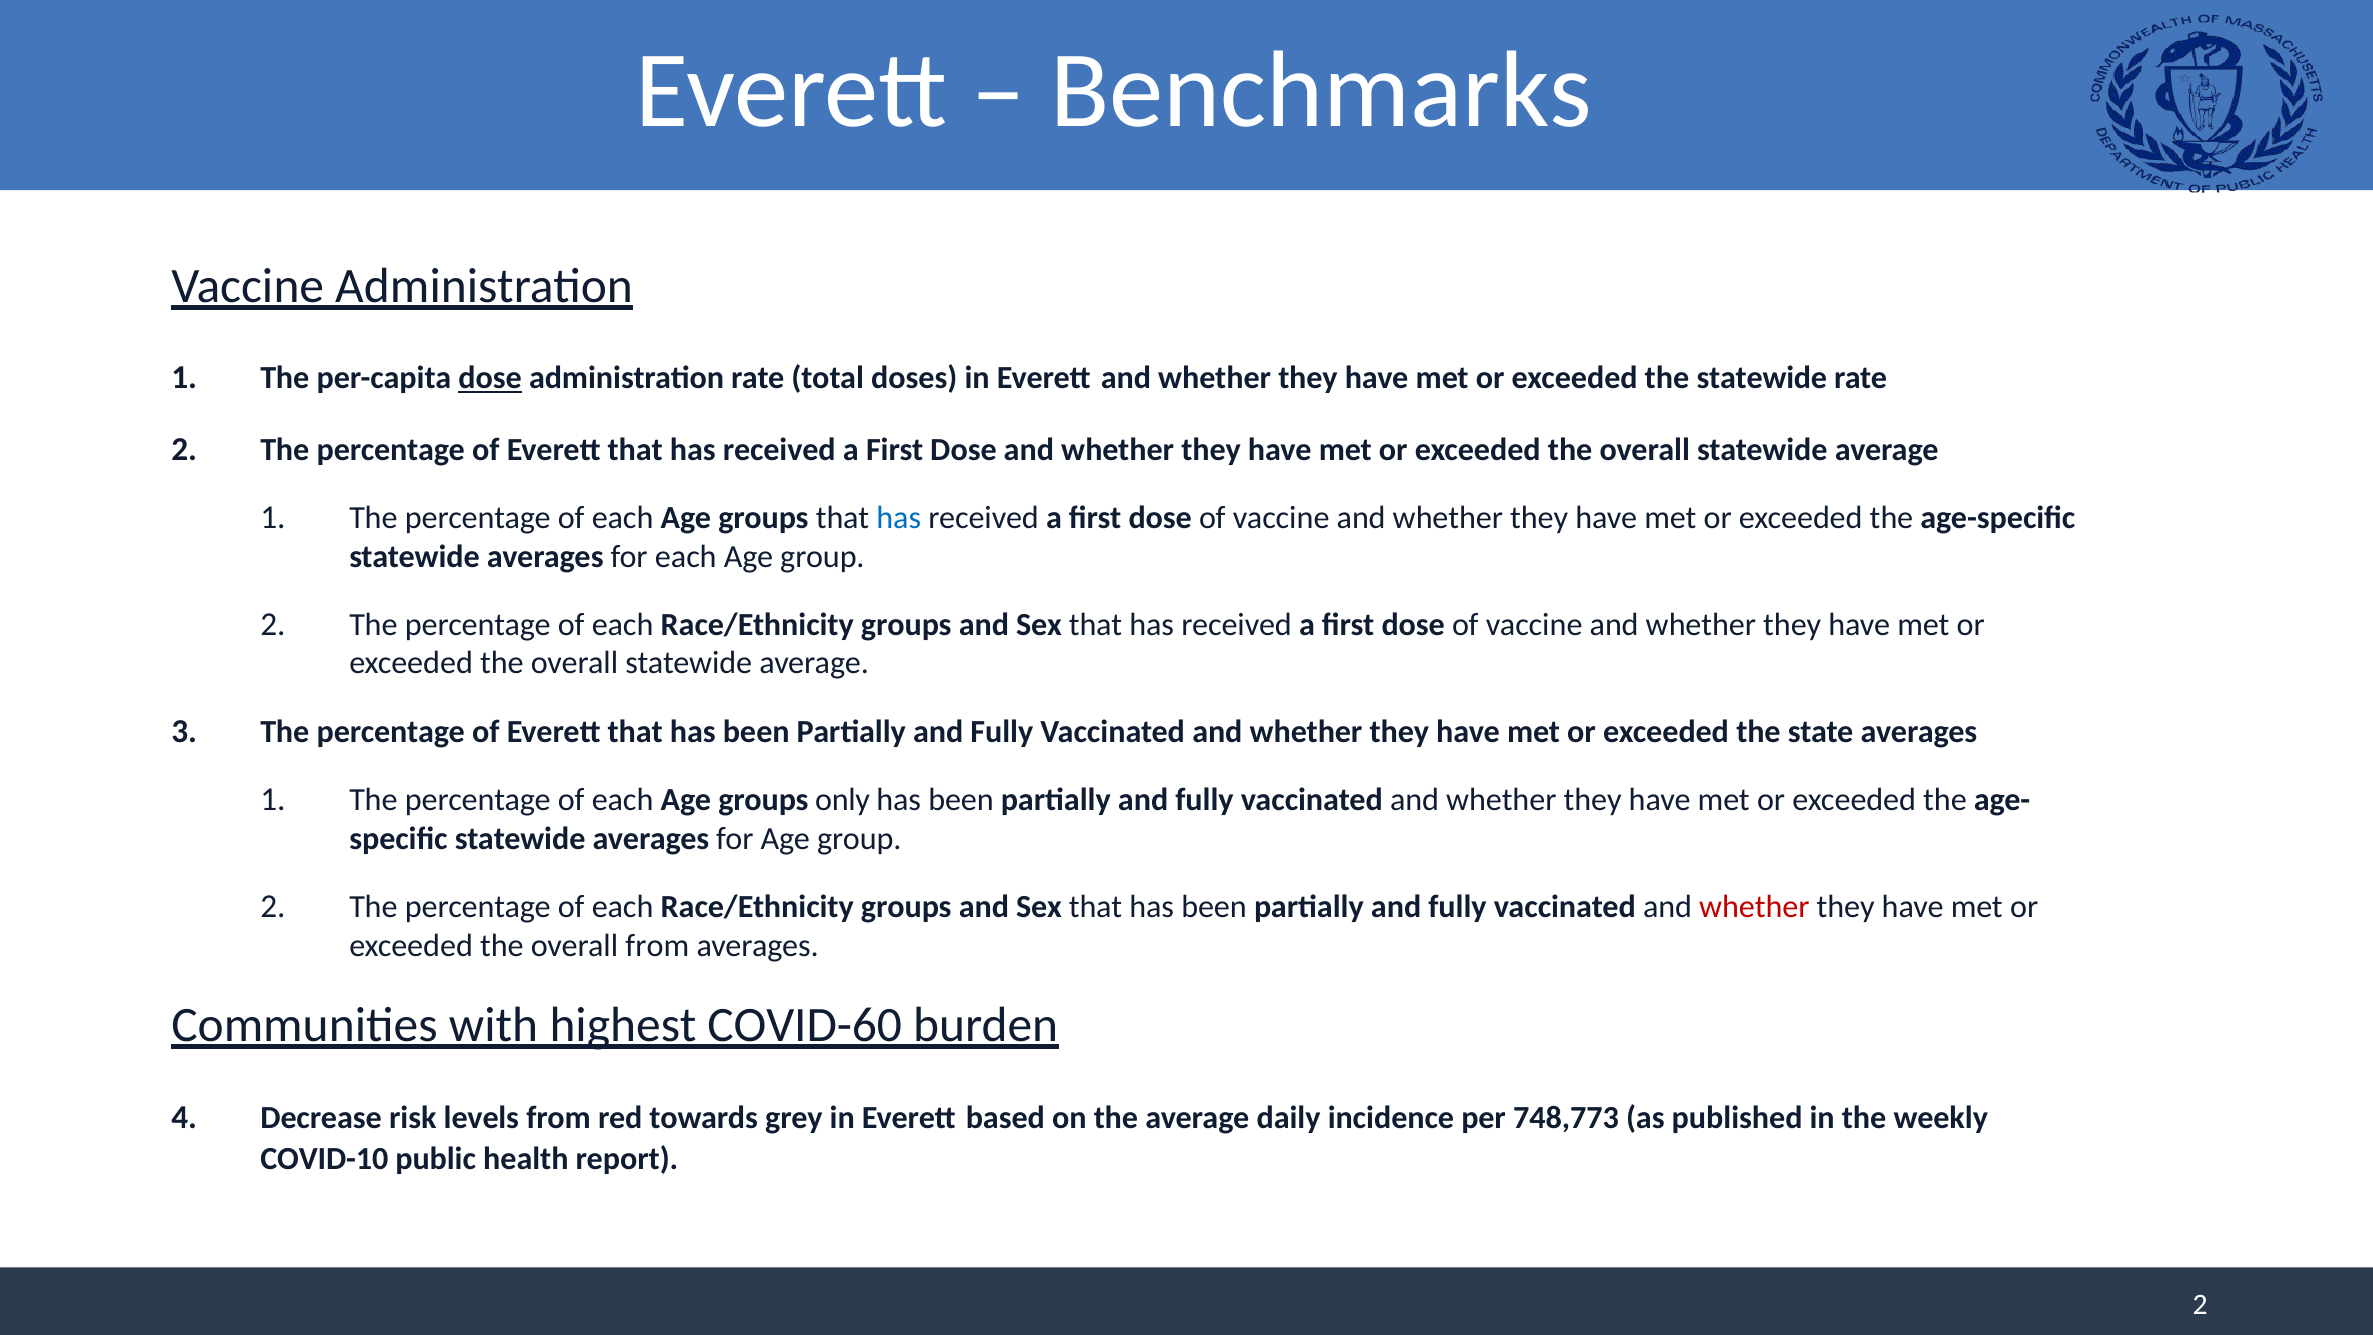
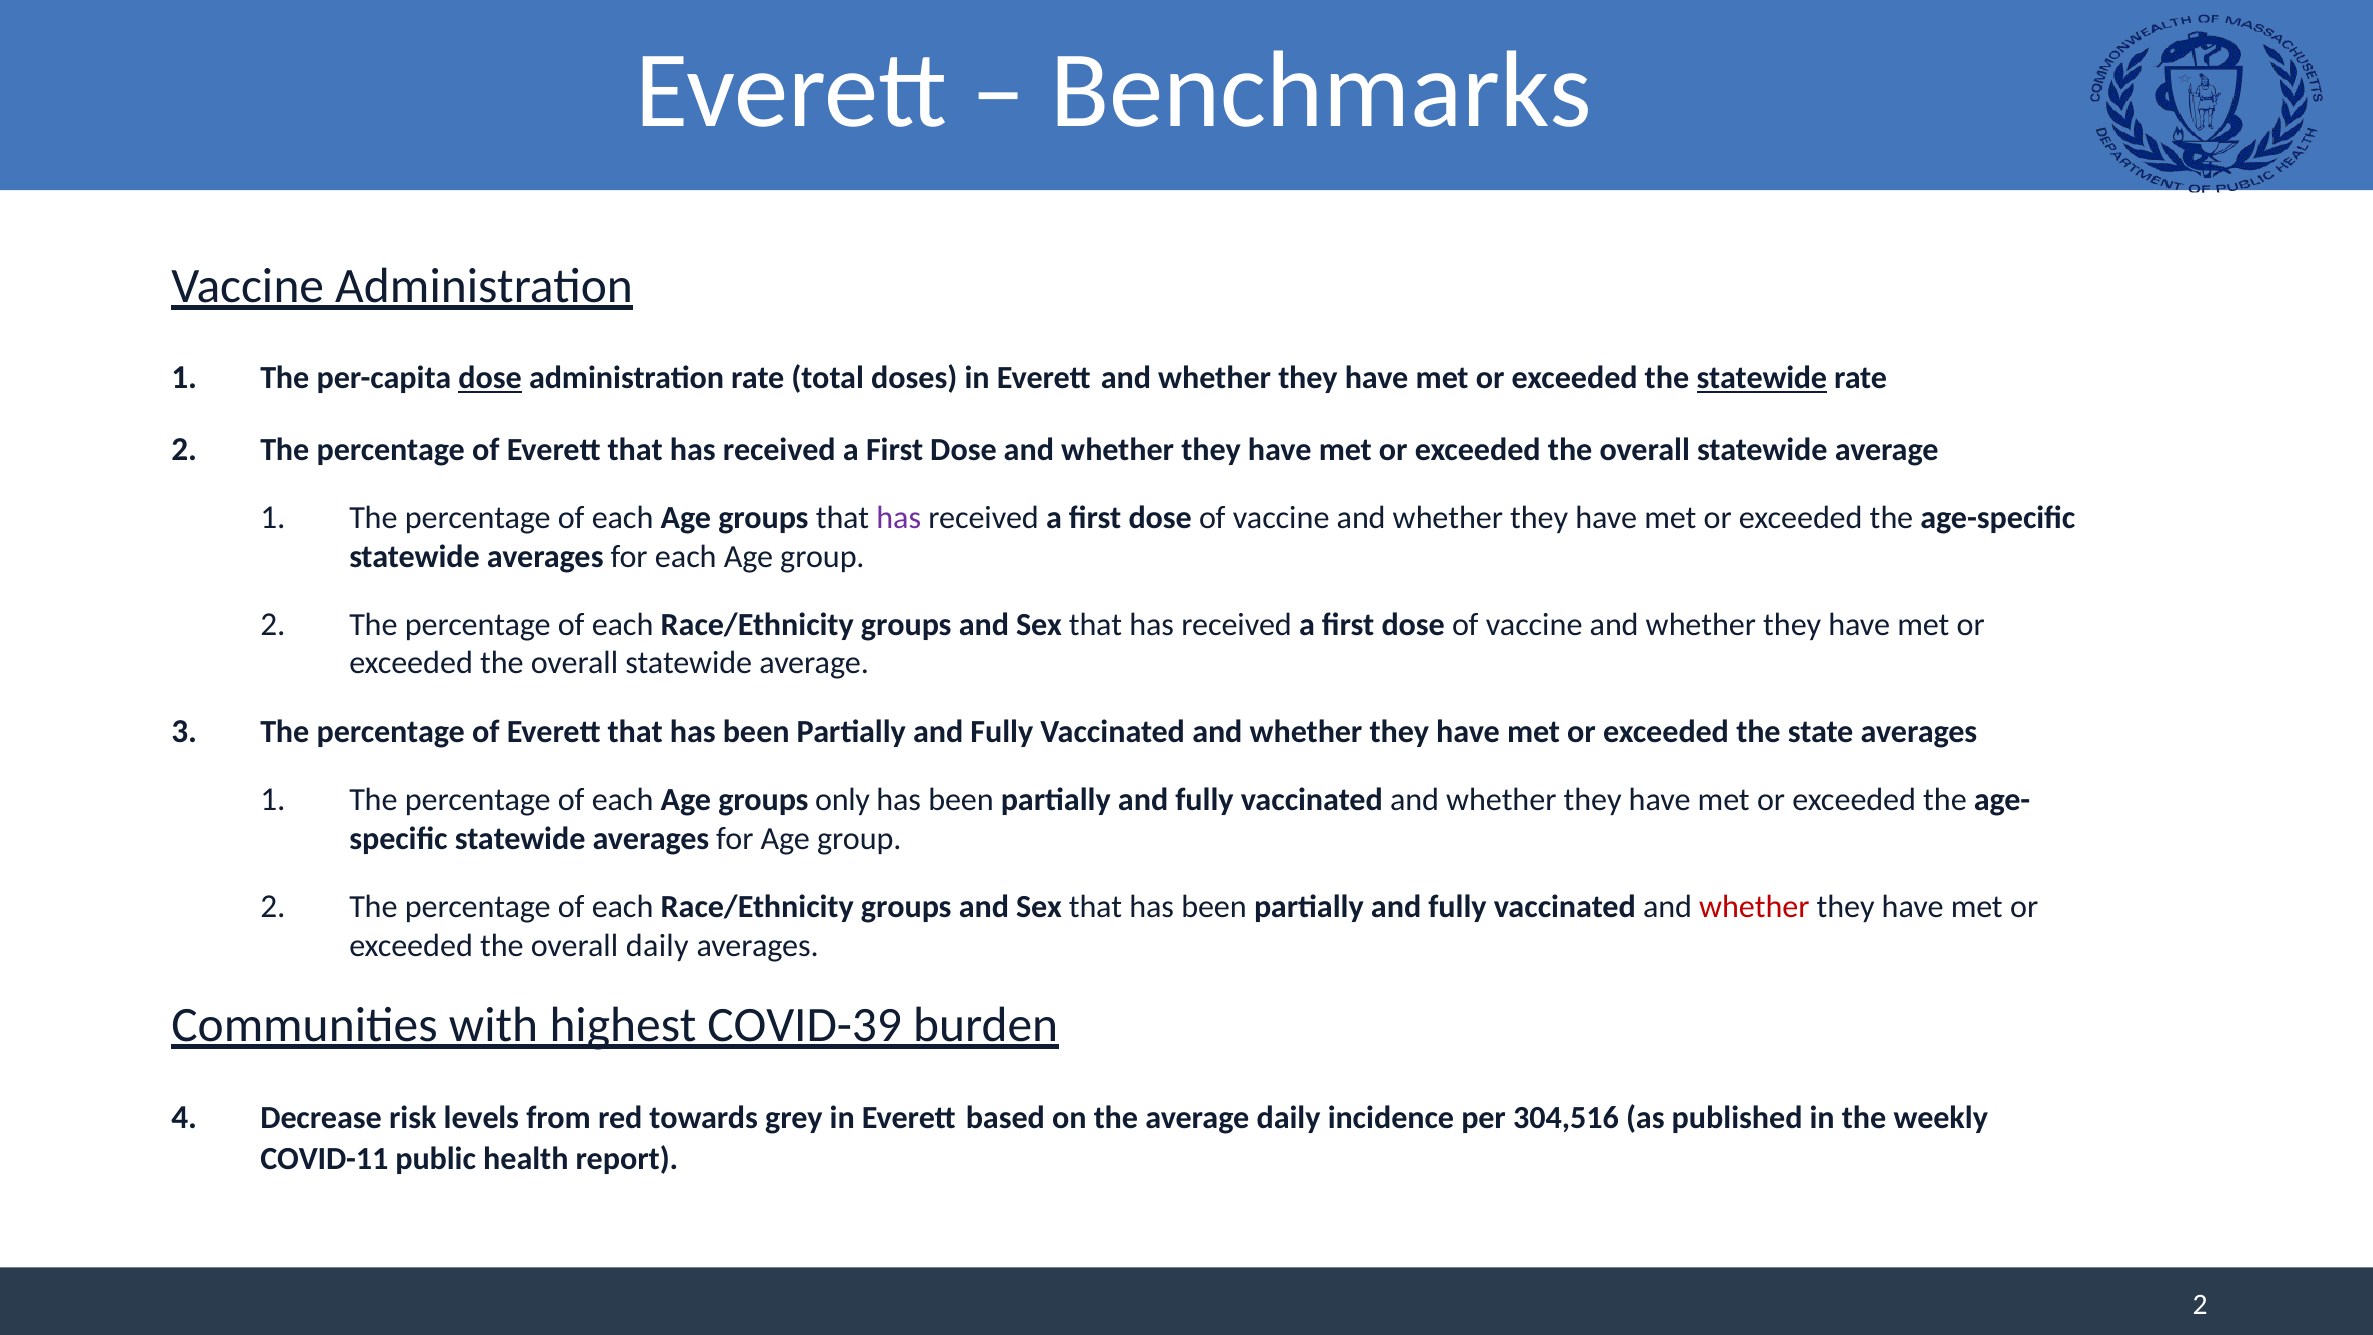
statewide underline: none -> present (1762, 378)
has colour: blue -> purple (899, 518)
overall from: from -> daily (657, 945)
COVID-60: COVID-60 -> COVID-39 (805, 1025)
748,773: 748,773 -> 304,516 (1566, 1118)
COVID-10: COVID-10 -> COVID-11 (324, 1159)
